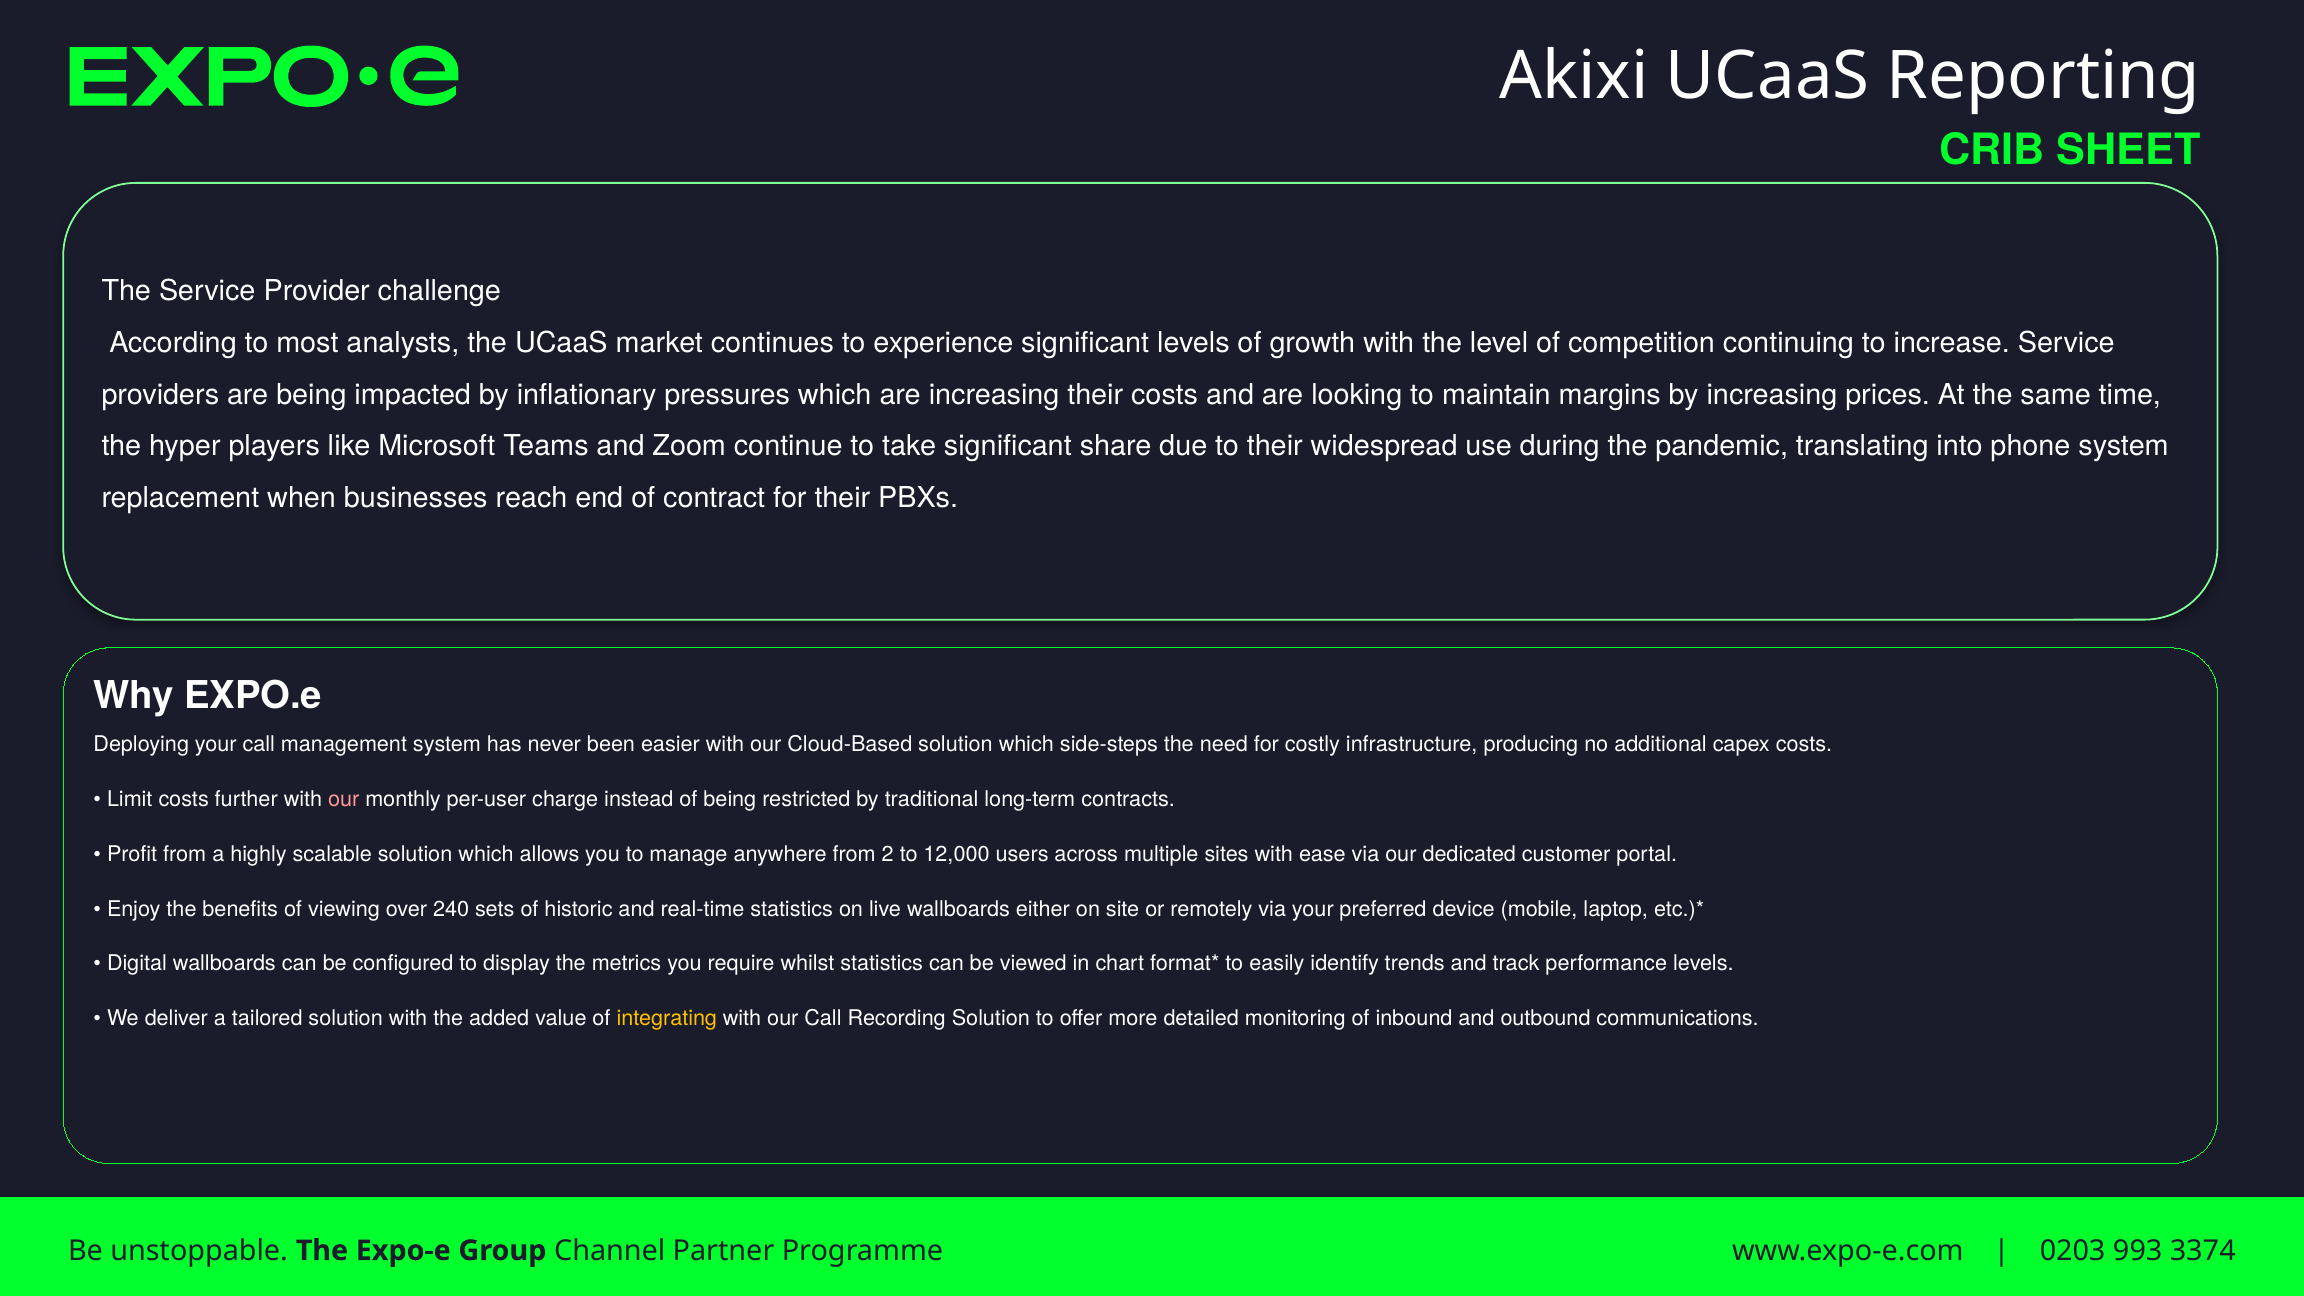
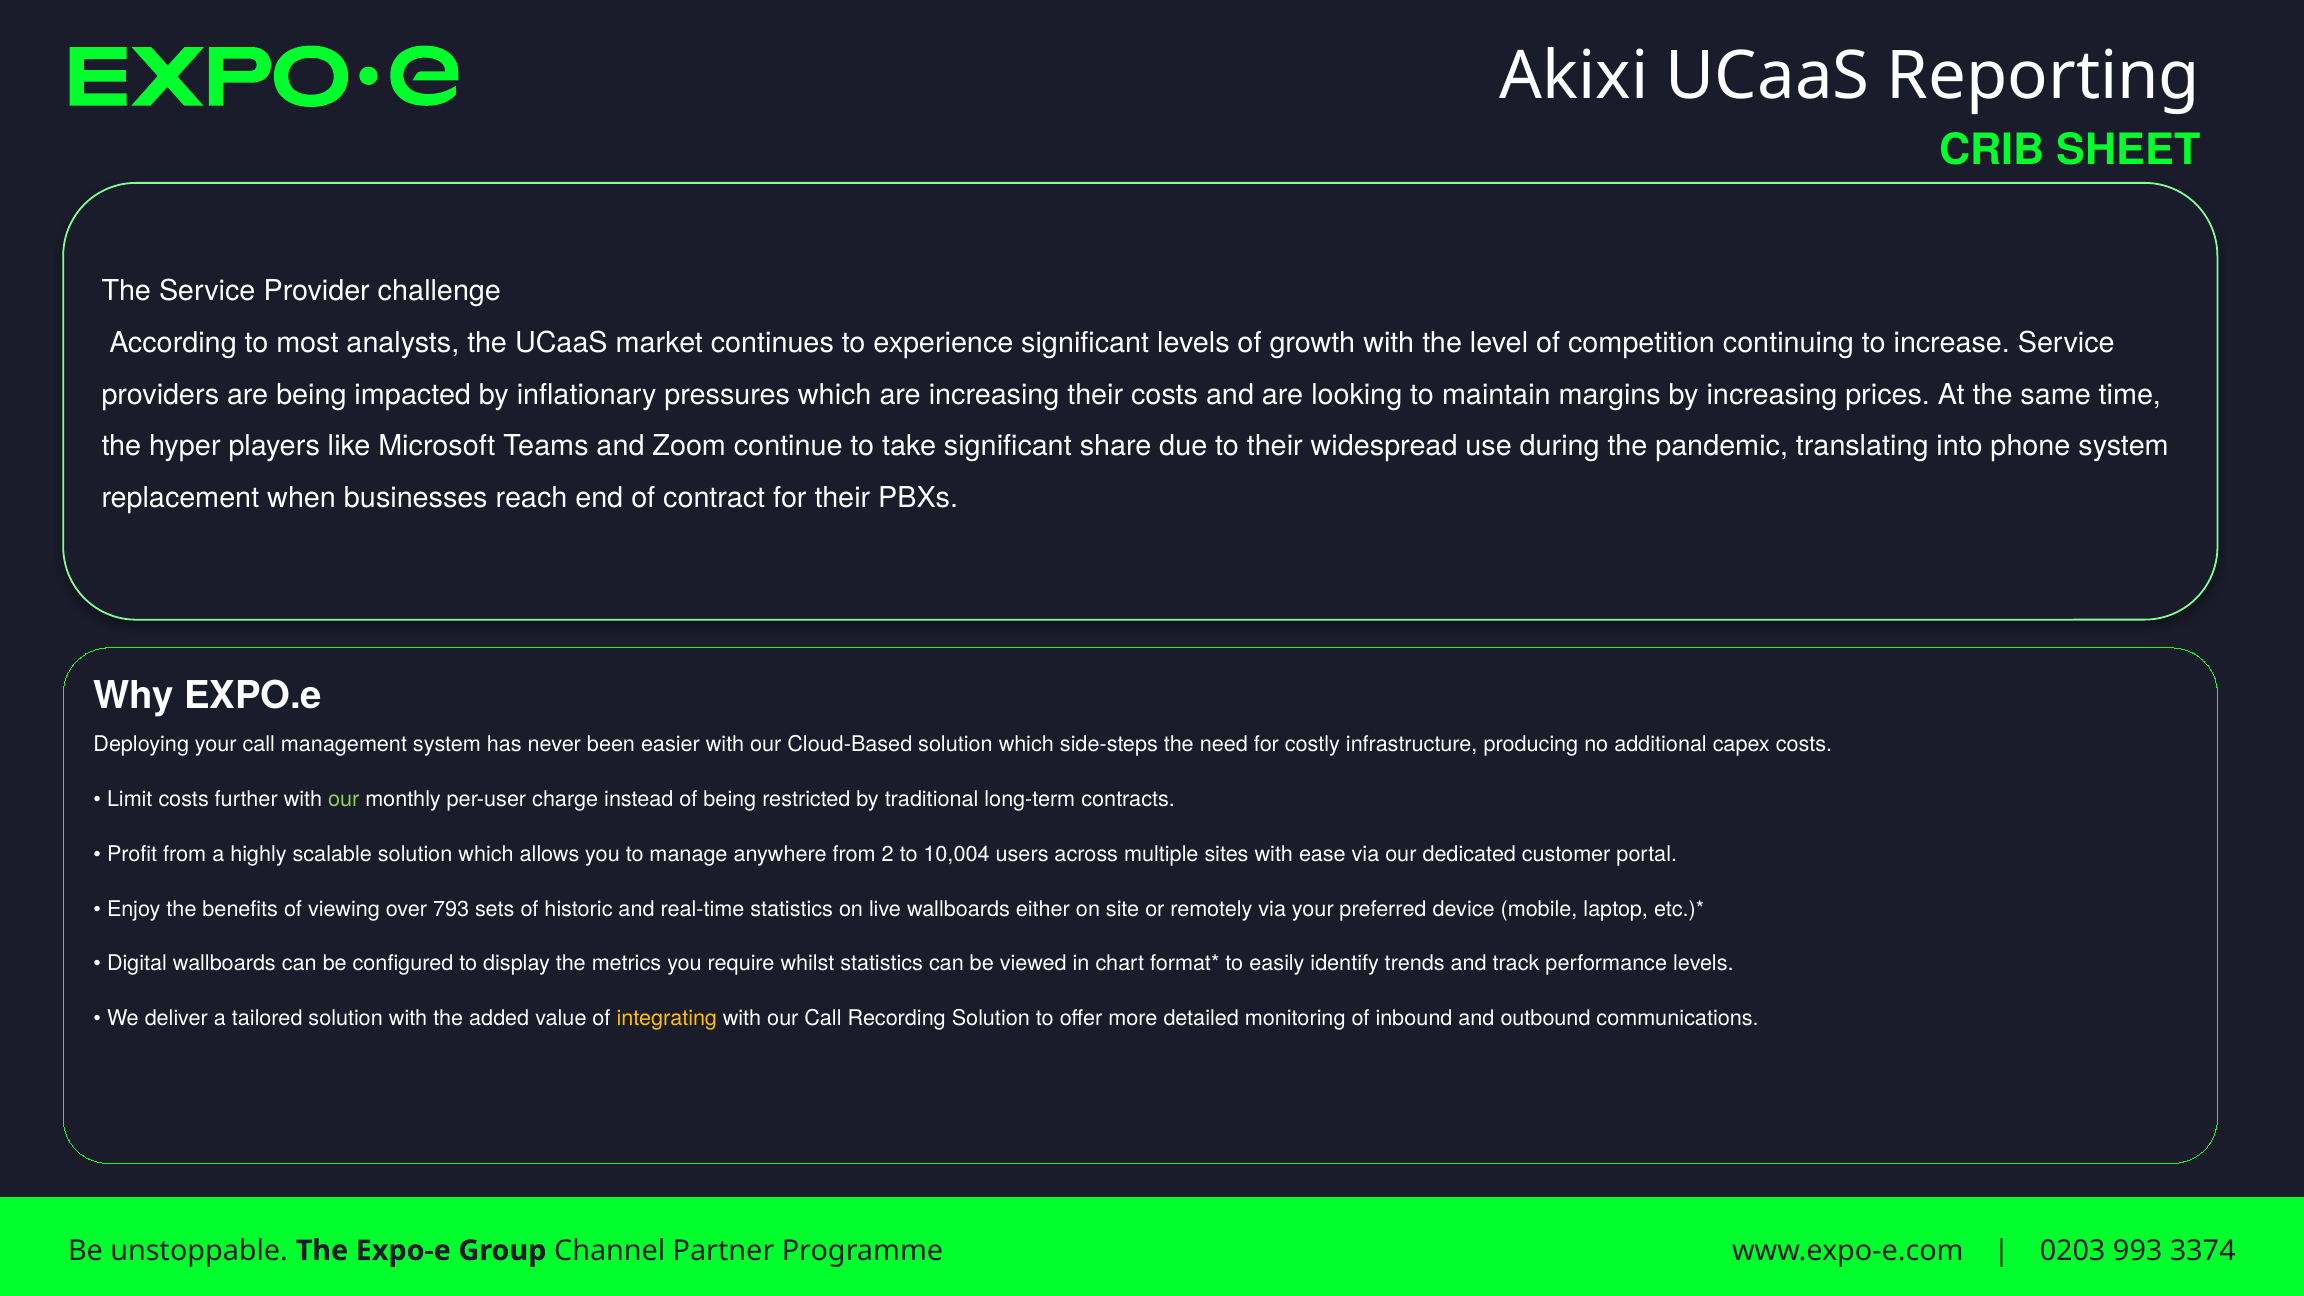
our colour: pink -> light green (344, 799)
12,000: 12,000 -> 10,004 (957, 854)
240: 240 -> 793 (451, 909)
